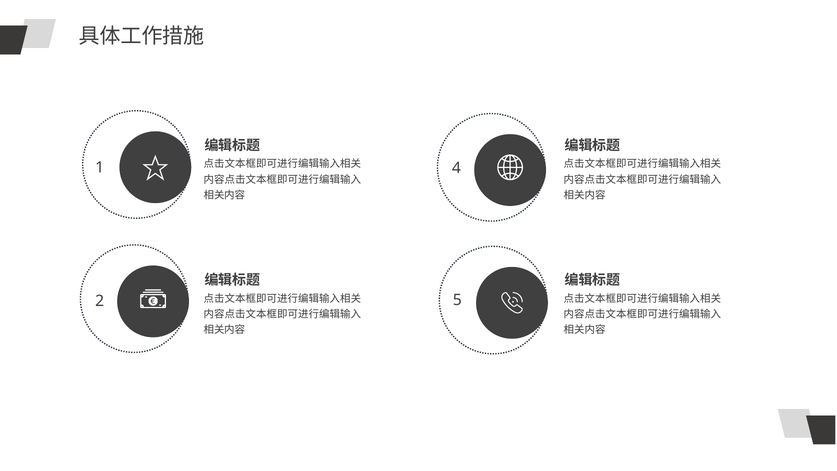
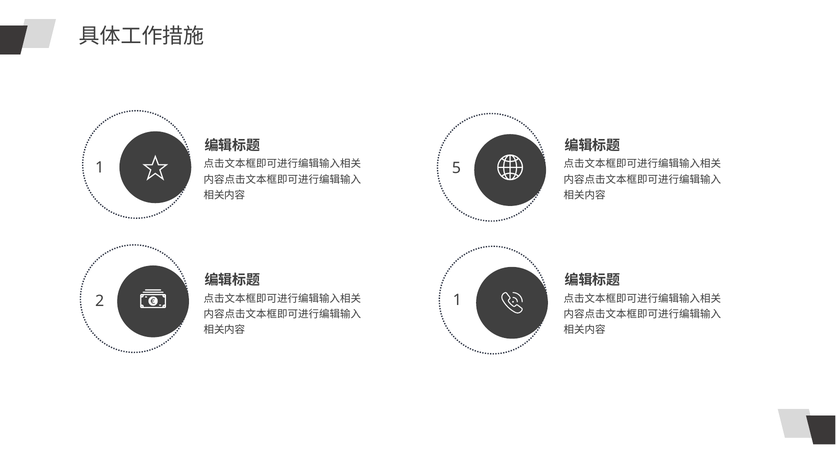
4: 4 -> 5 (456, 168)
2 5: 5 -> 1 (457, 300)
